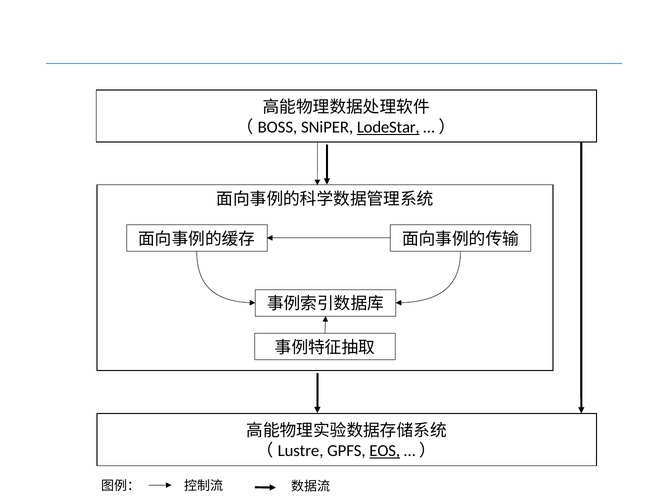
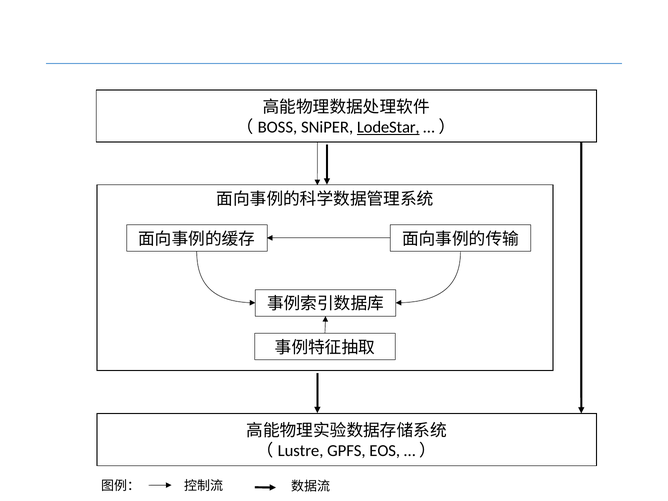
EOS underline: present -> none (385, 451)
